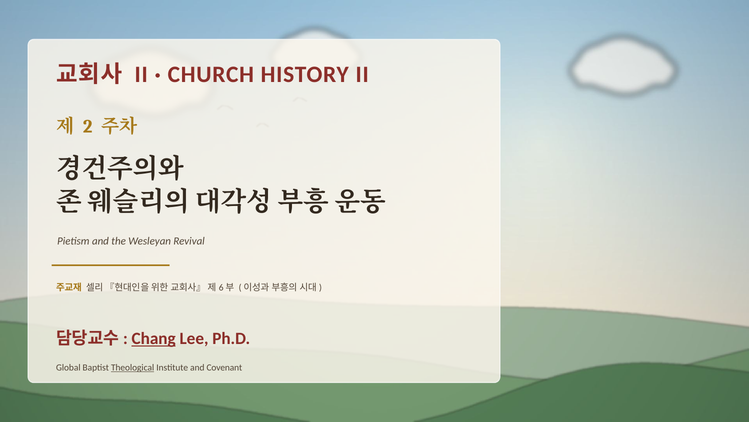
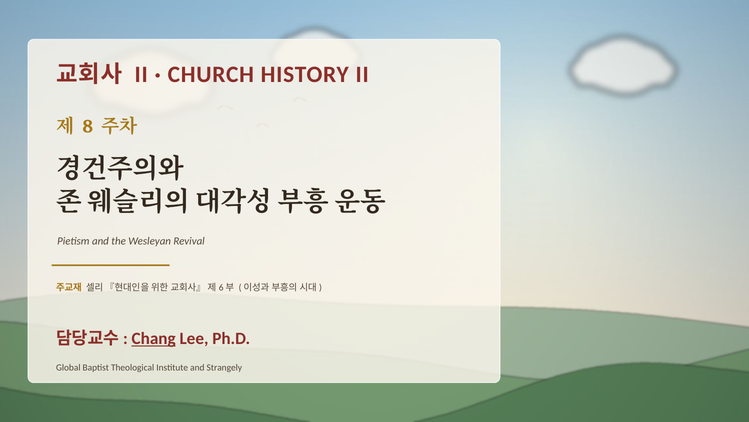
2: 2 -> 8 (88, 126)
Theological underline: present -> none (133, 367)
Covenant: Covenant -> Strangely (224, 367)
